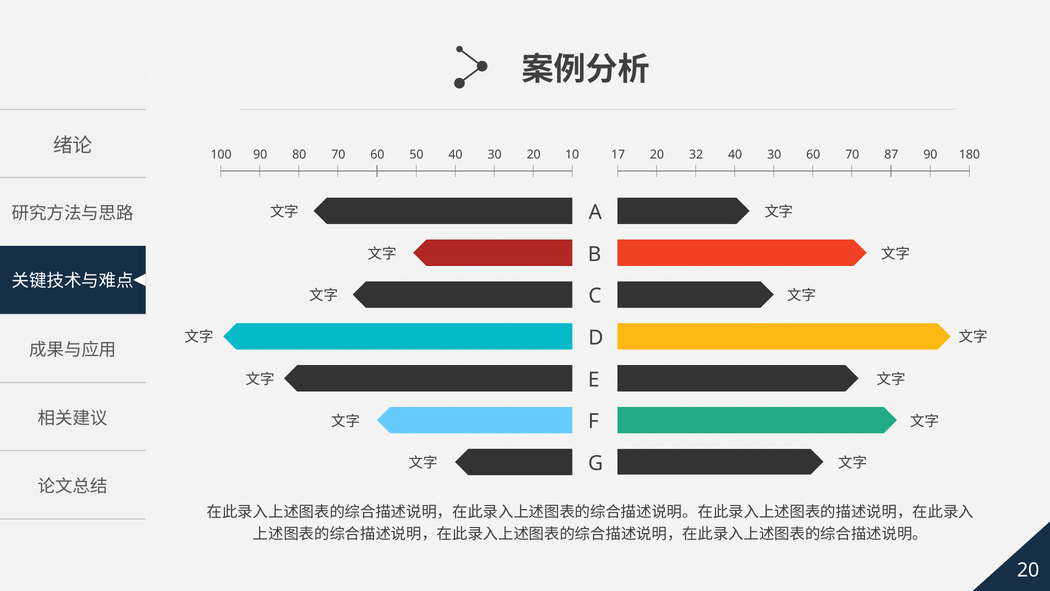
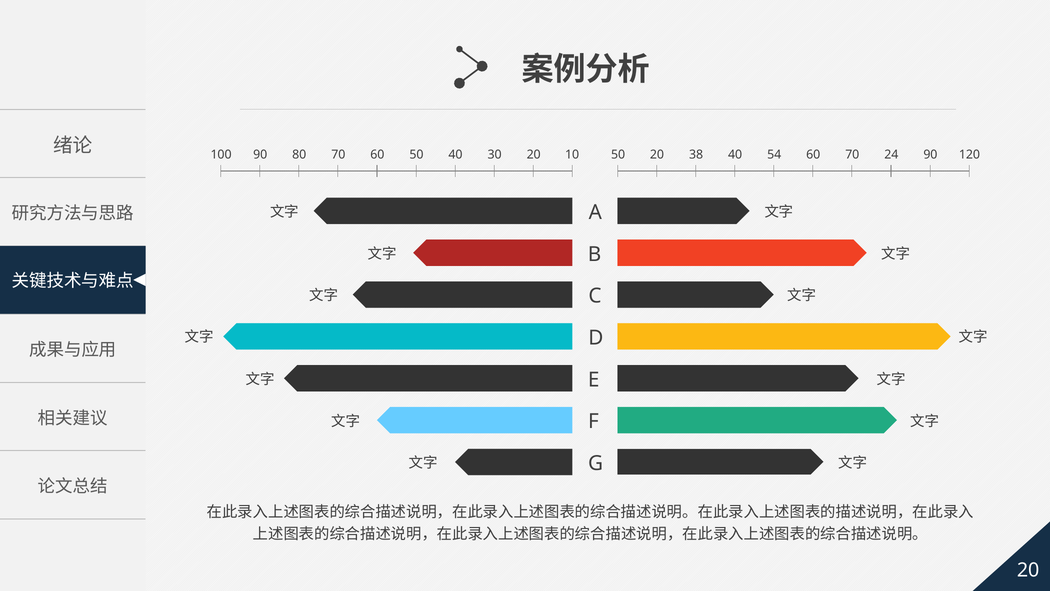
100 17: 17 -> 50 (618, 155)
32: 32 -> 38 (696, 155)
40 30: 30 -> 54 (774, 155)
87: 87 -> 24 (891, 155)
180: 180 -> 120 (969, 155)
